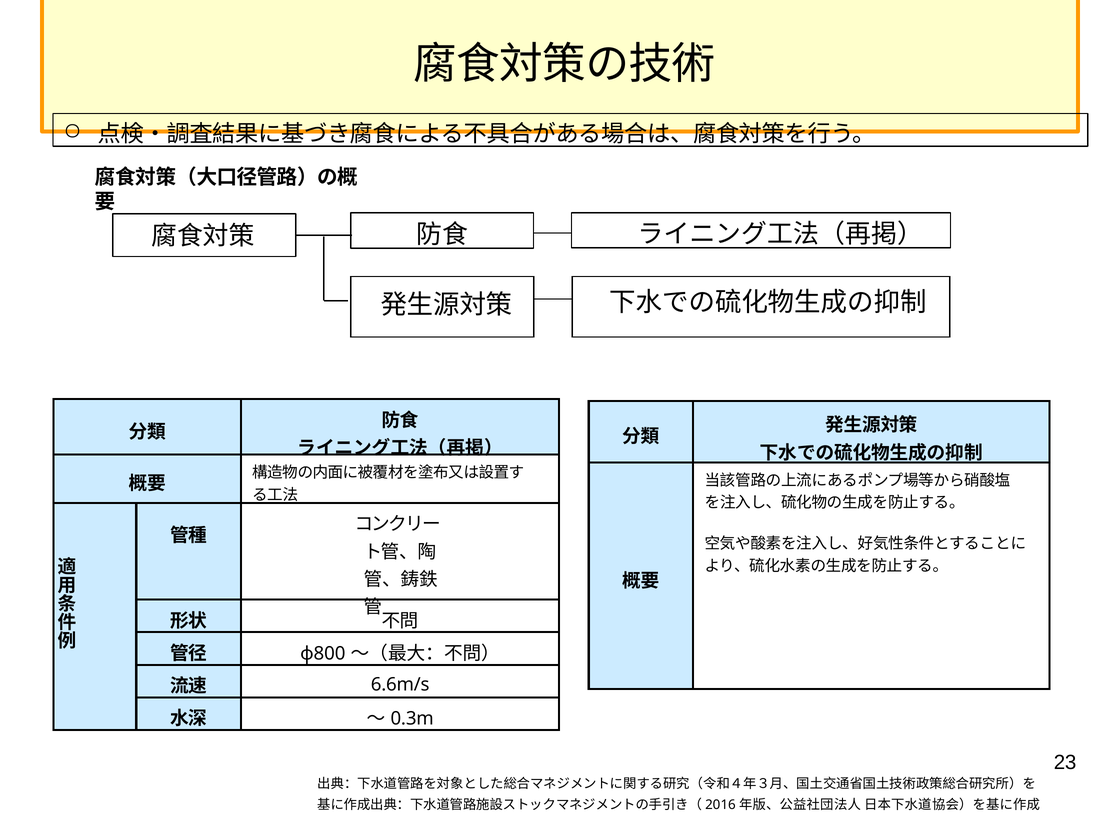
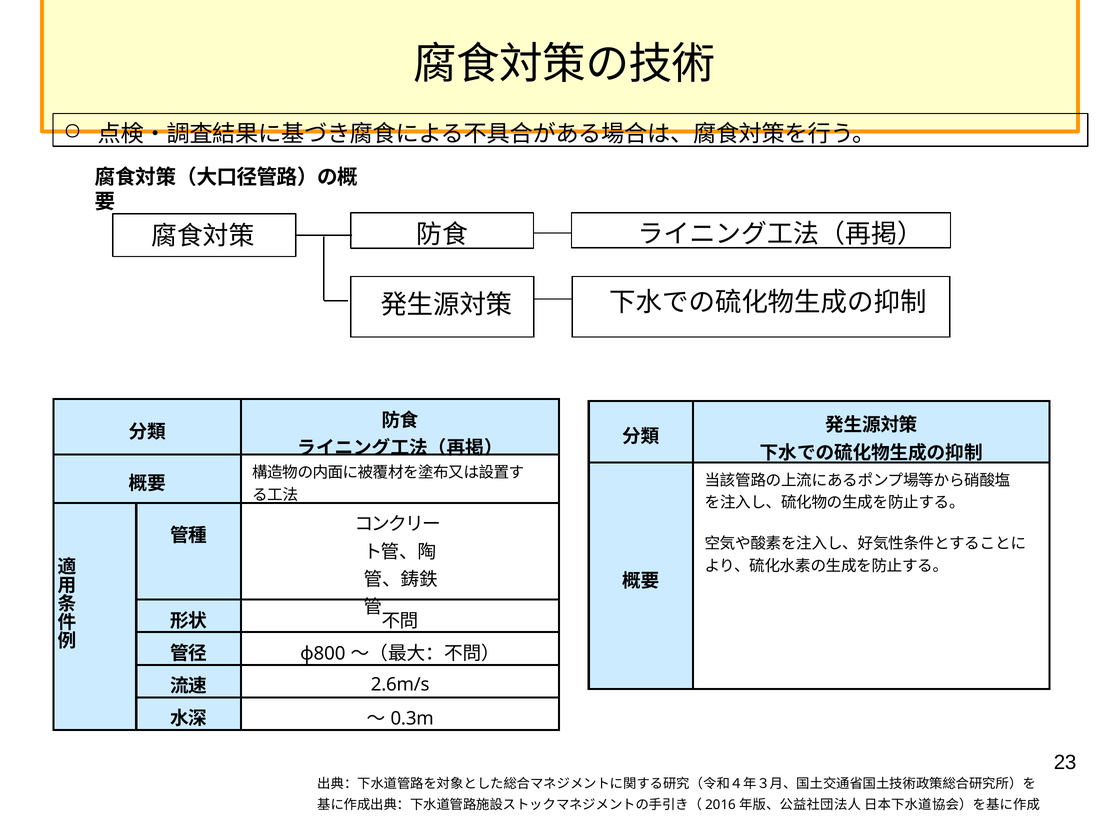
6.6m/s: 6.6m/s -> 2.6m/s (400, 684)
